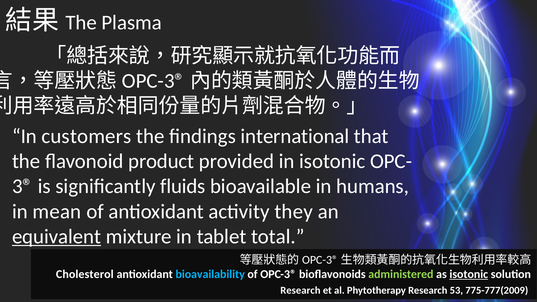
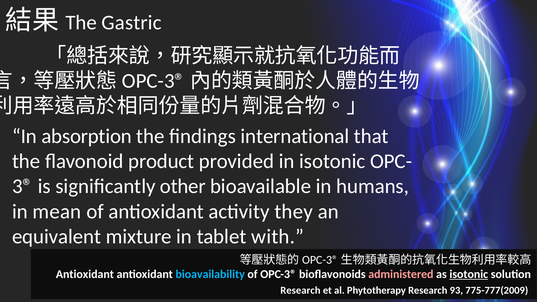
Plasma: Plasma -> Gastric (132, 23)
customers: customers -> absorption (87, 136)
fluids: fluids -> other (183, 186)
equivalent underline: present -> none (57, 237)
total: total -> with (278, 237)
Cholesterol: Cholesterol -> Antioxidant (85, 274)
administered colour: light green -> pink (401, 274)
53: 53 -> 93 (456, 290)
